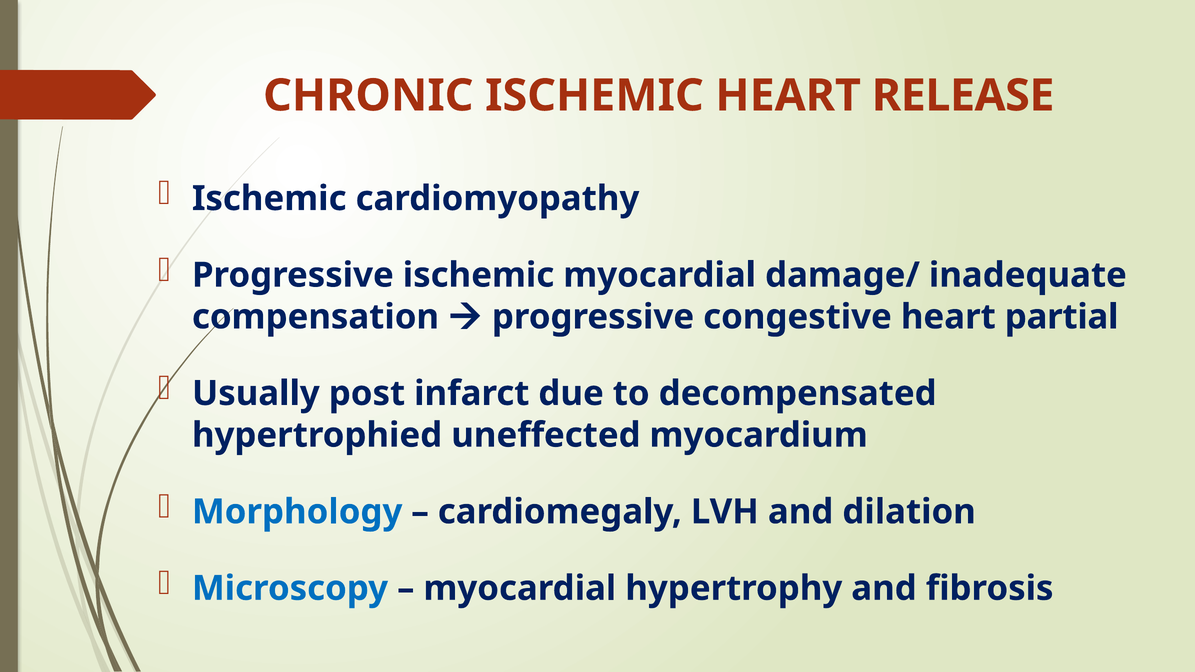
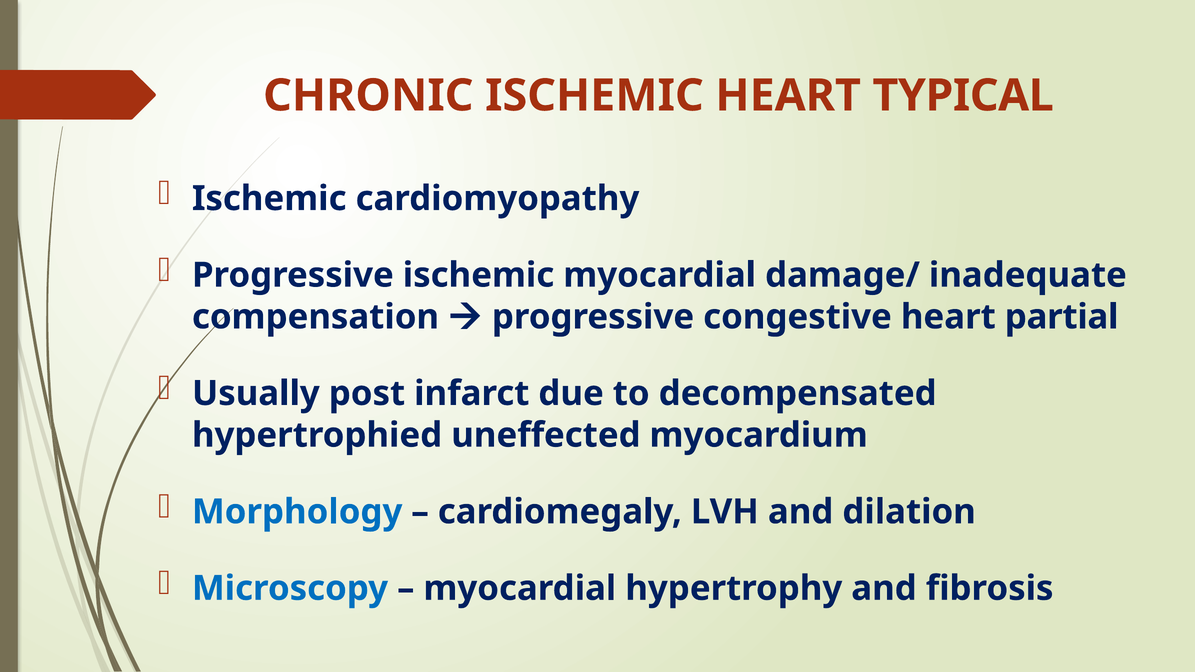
RELEASE: RELEASE -> TYPICAL (963, 96)
